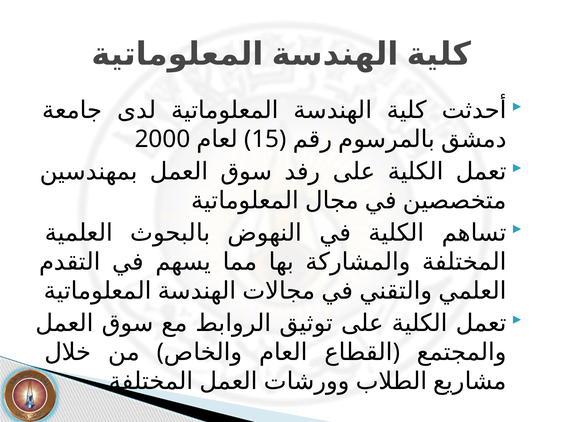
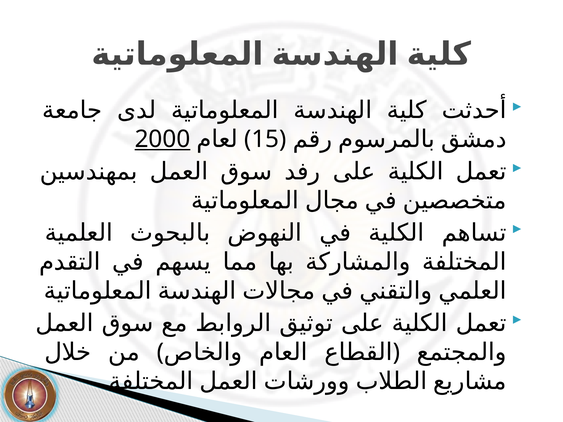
2000 underline: none -> present (163, 139)
